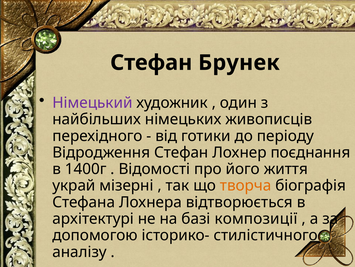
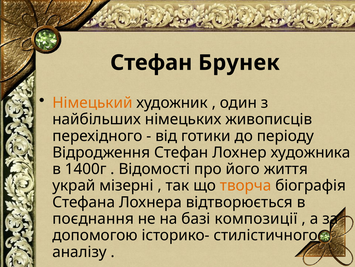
Німецький colour: purple -> orange (92, 103)
поєднання: поєднання -> художника (310, 152)
архітектурі: архітектурі -> поєднання (93, 218)
